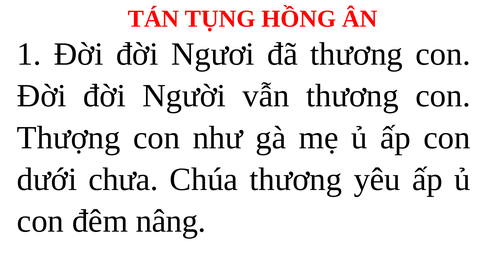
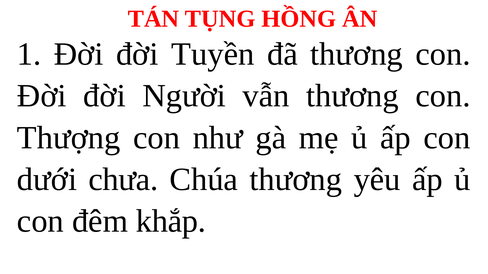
Ngươi: Ngươi -> Tuyền (213, 54)
nâng: nâng -> khắp (171, 221)
